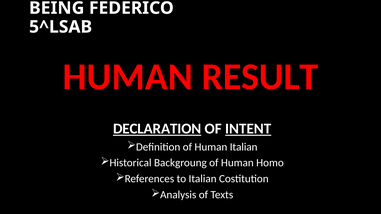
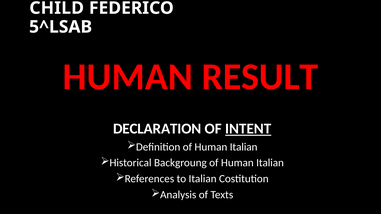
BEING: BEING -> CHILD (57, 8)
DECLARATION underline: present -> none (157, 129)
Backgroung of Human Homo: Homo -> Italian (270, 163)
